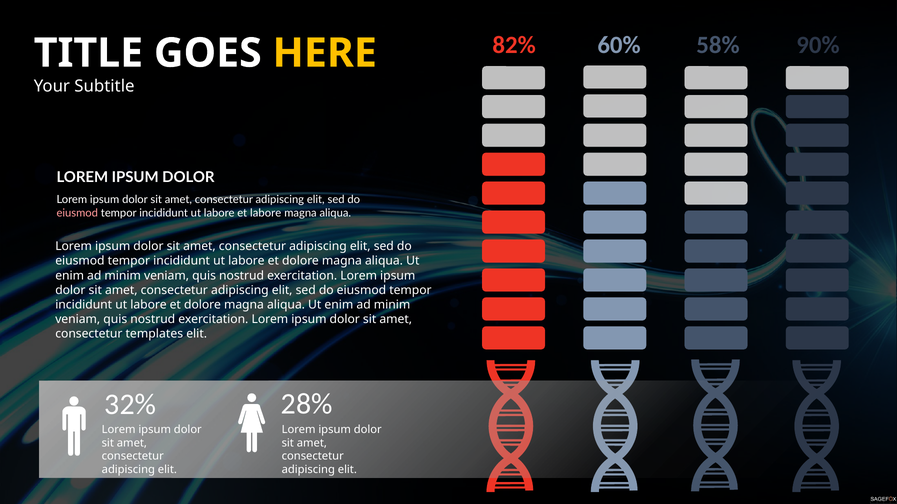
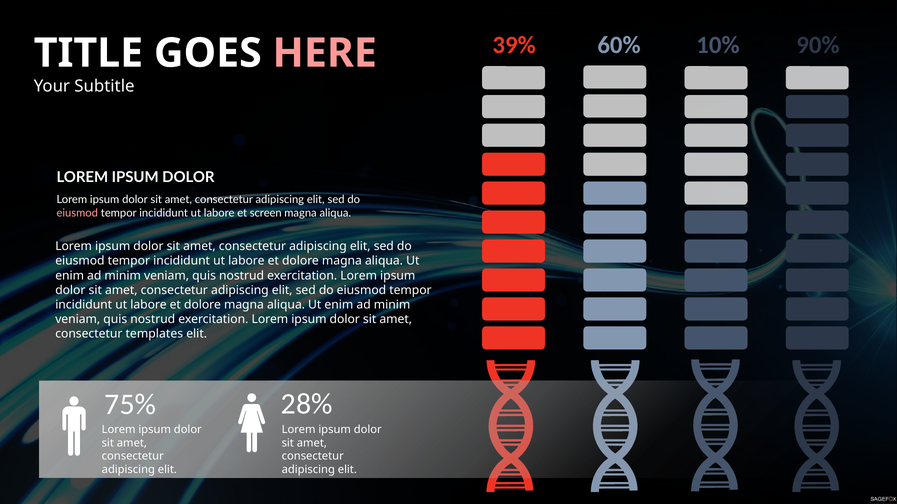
82%: 82% -> 39% (514, 45)
58%: 58% -> 10% (718, 45)
HERE colour: yellow -> pink (325, 53)
et labore: labore -> screen (266, 213)
32%: 32% -> 75% (130, 405)
